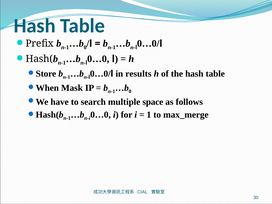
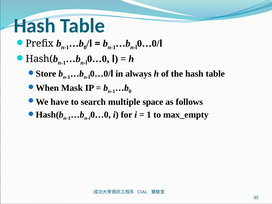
results: results -> always (138, 74)
max_merge: max_merge -> max_empty (186, 115)
